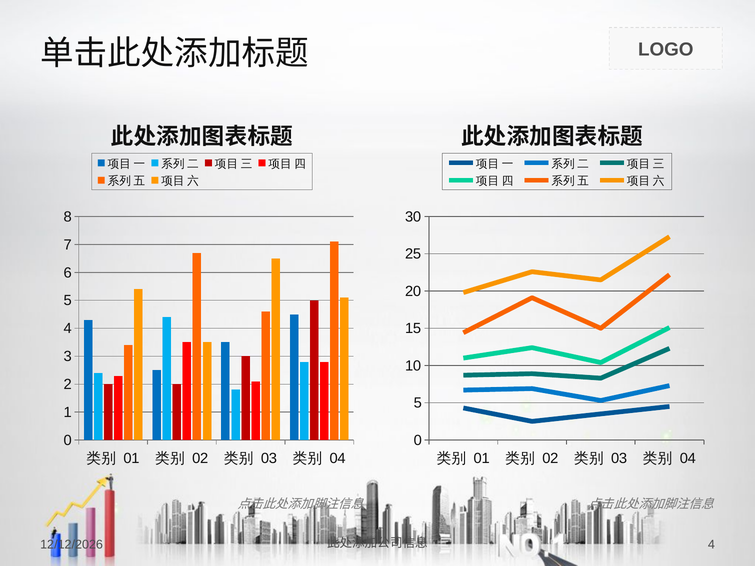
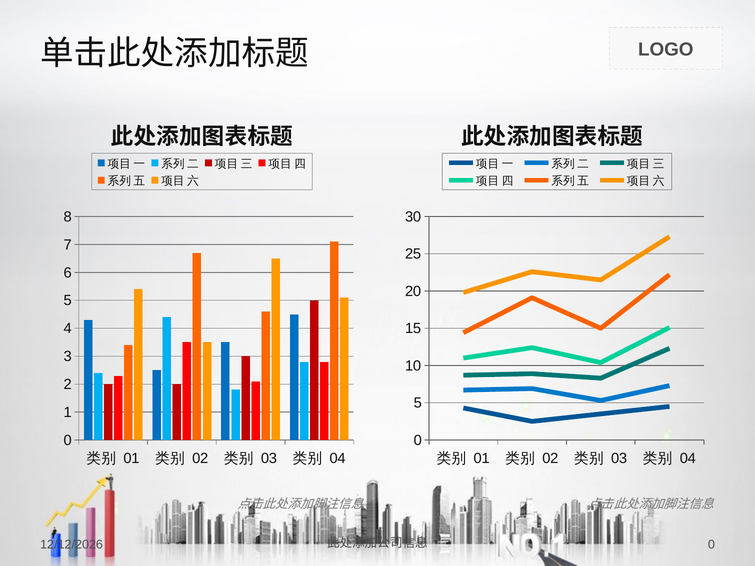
4: 4 -> 0 (711, 545)
